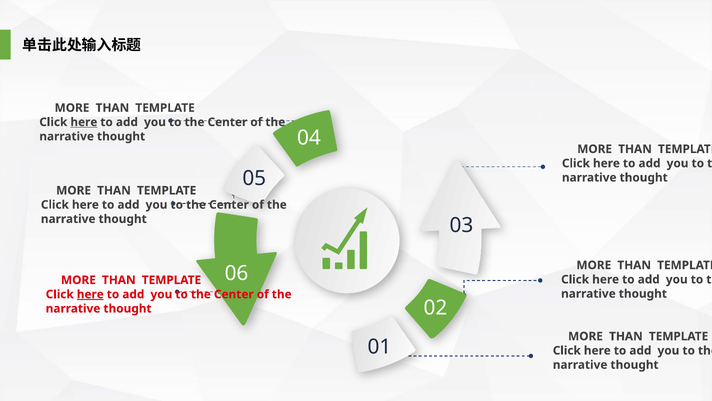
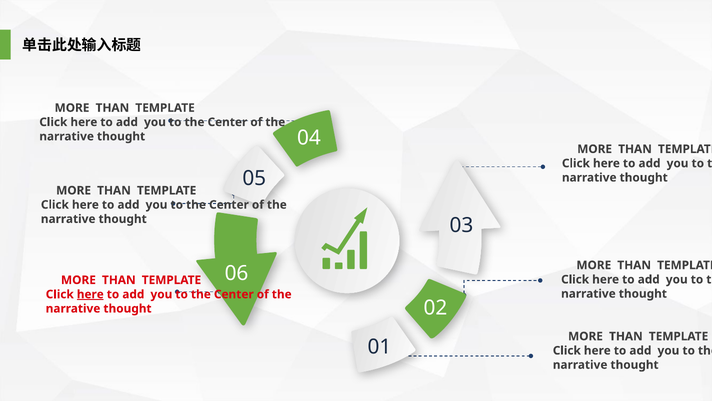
here underline: present -> none (84, 122)
